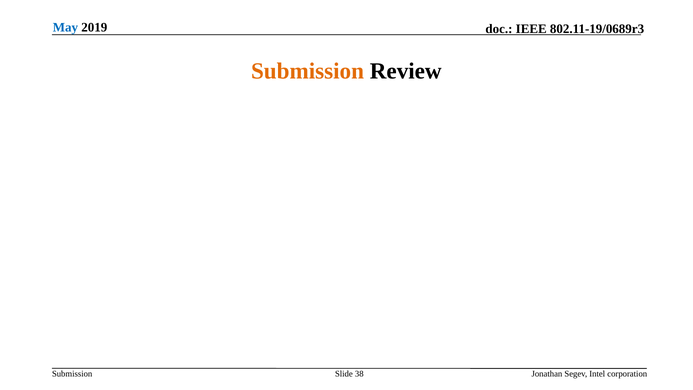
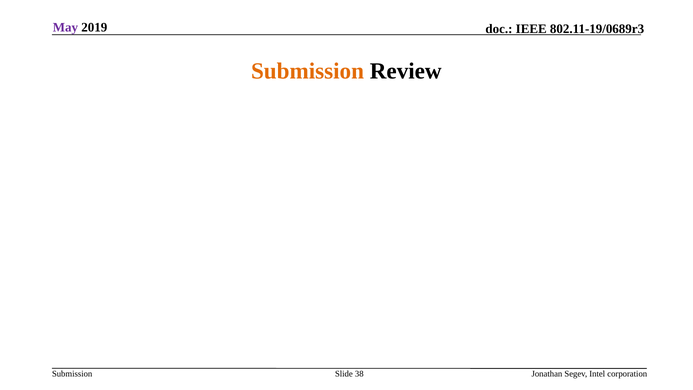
May colour: blue -> purple (65, 28)
